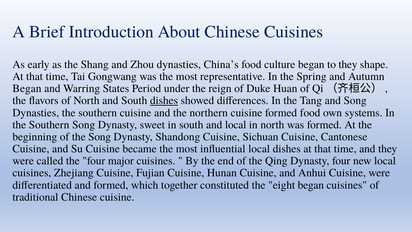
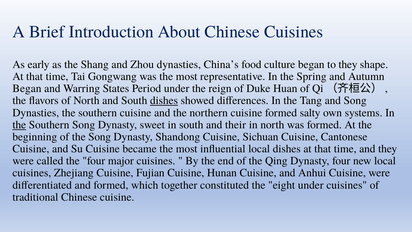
formed food: food -> salty (310, 113)
the underline: none -> present (19, 125)
and local: local -> their (236, 125)
eight began: began -> under (311, 185)
